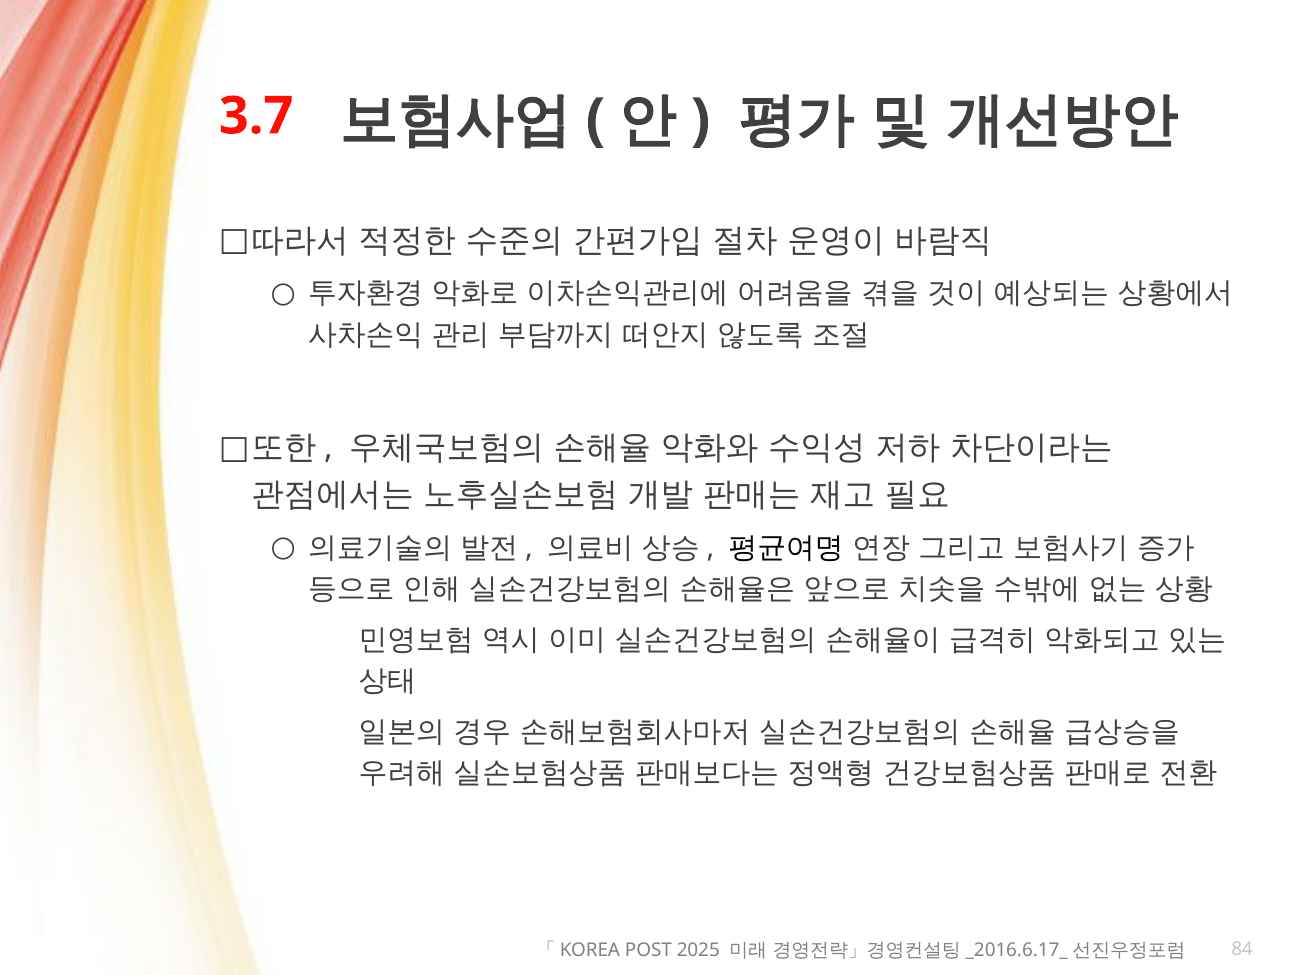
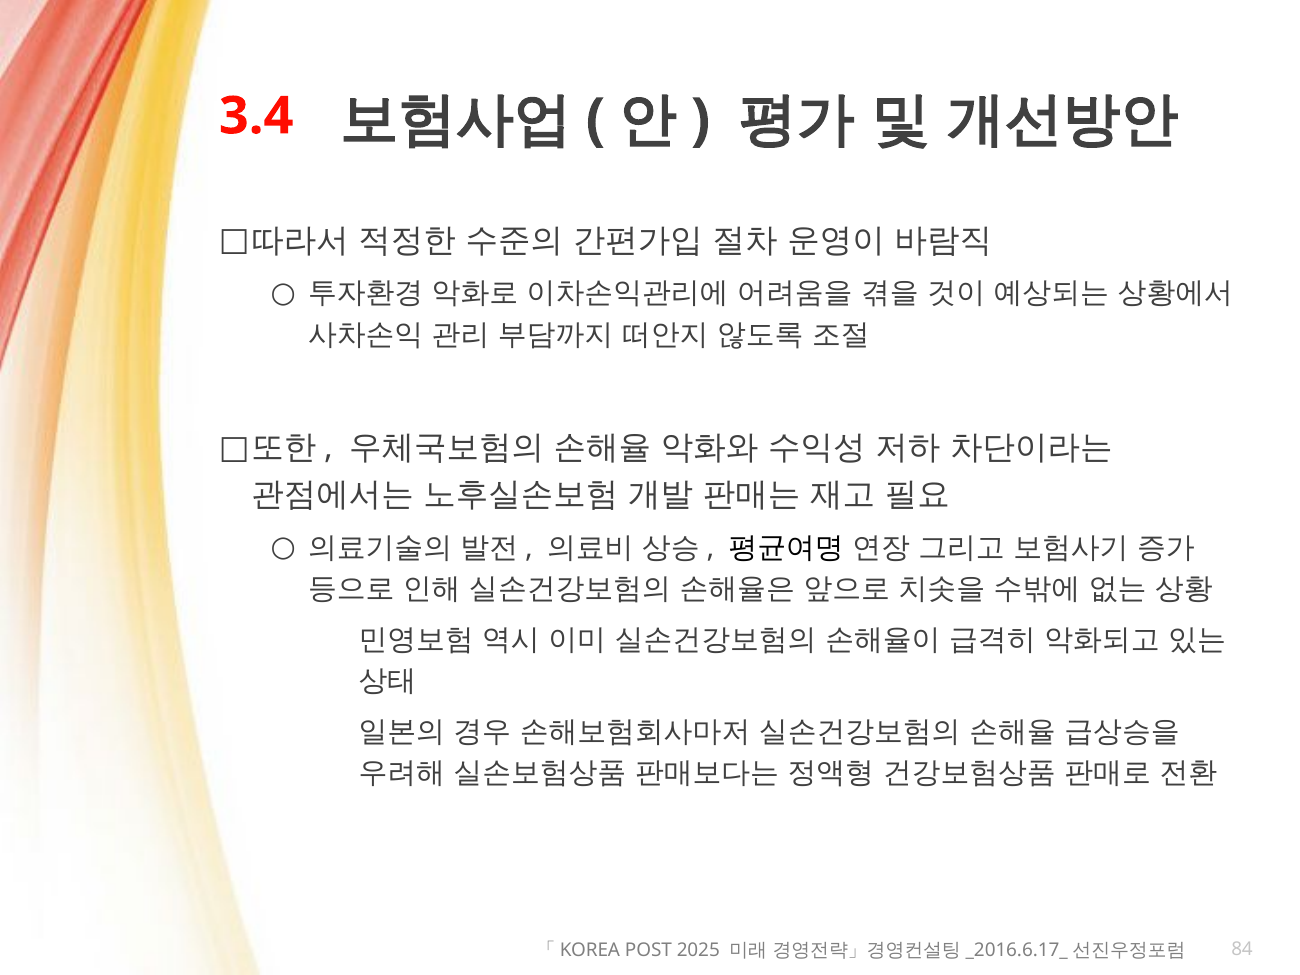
3.7: 3.7 -> 3.4 (256, 116)
